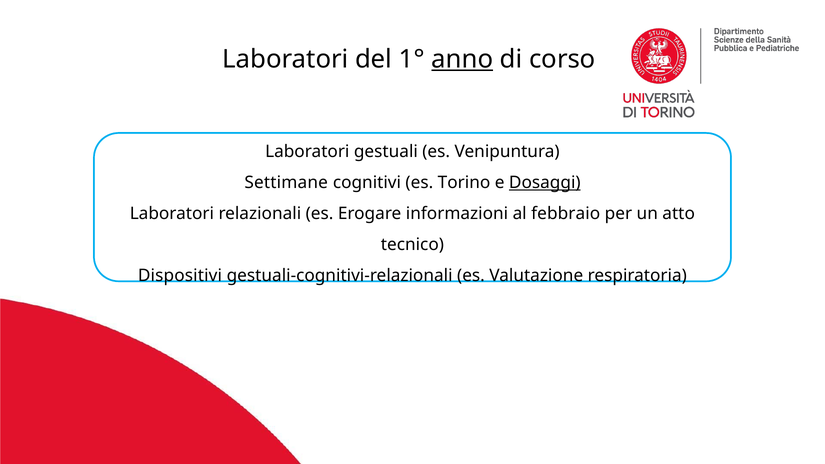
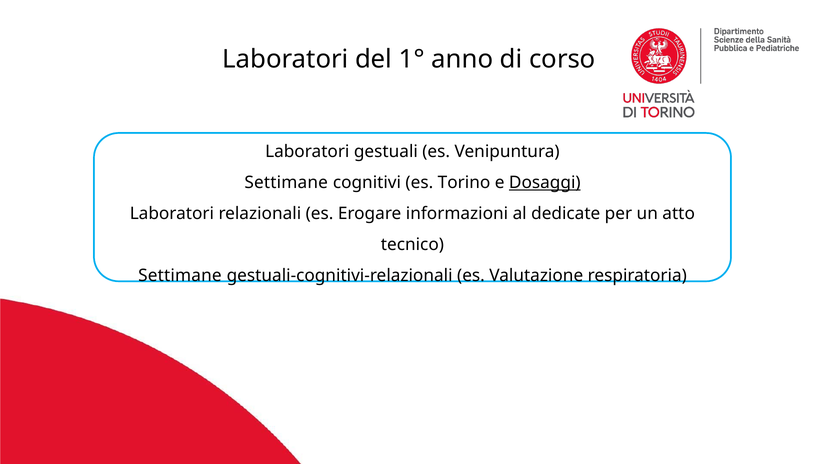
anno underline: present -> none (462, 59)
febbraio: febbraio -> dedicate (566, 213)
Dispositivi: Dispositivi -> Settimane (180, 275)
